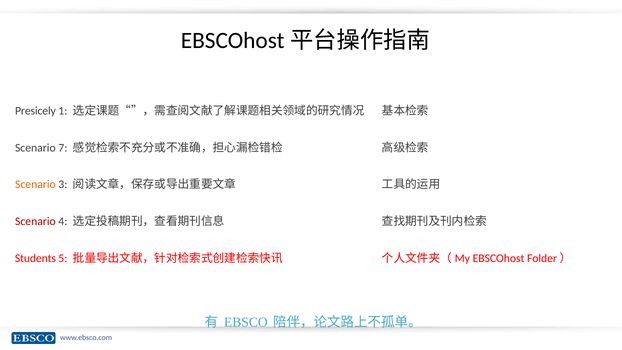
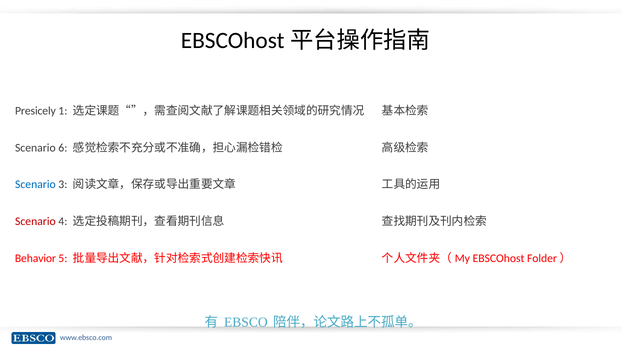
7: 7 -> 6 (63, 148)
Scenario colour: orange -> blue (35, 184)
Students: Students -> Behavior (35, 258)
